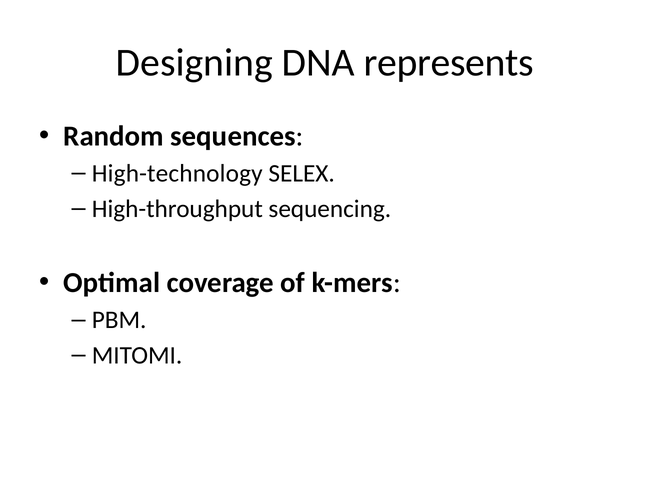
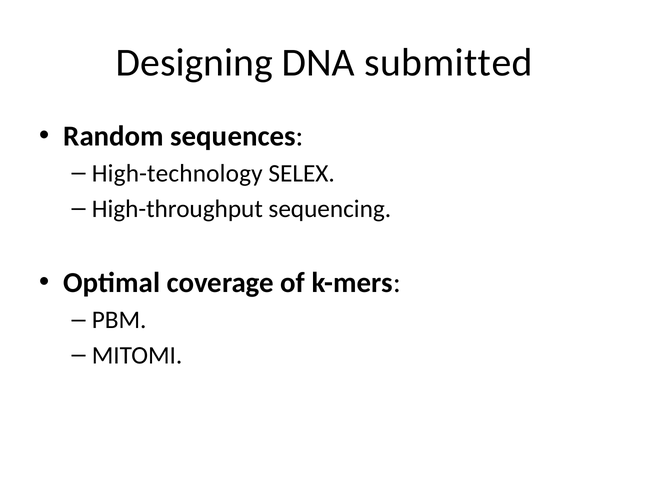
represents: represents -> submitted (448, 63)
